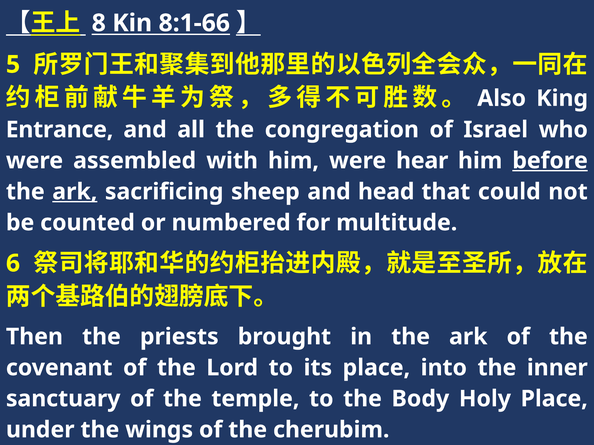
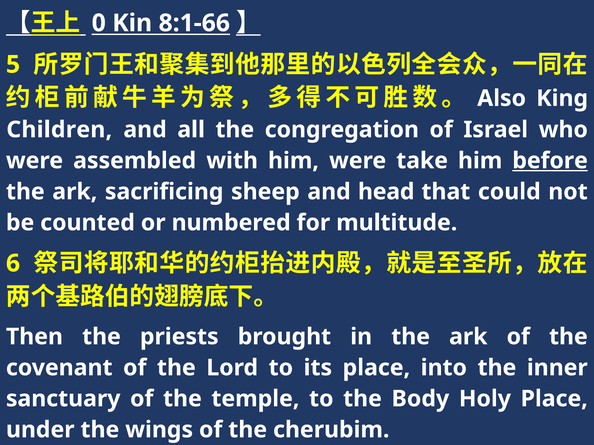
8: 8 -> 0 (99, 23)
Entrance: Entrance -> Children (59, 130)
hear: hear -> take (422, 161)
ark underline: present -> none (75, 192)
